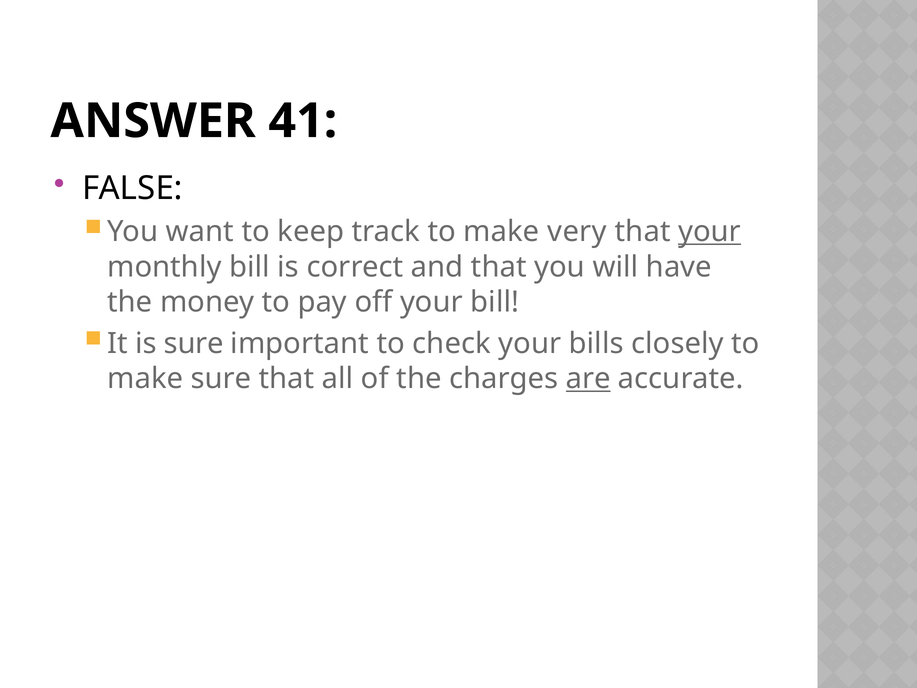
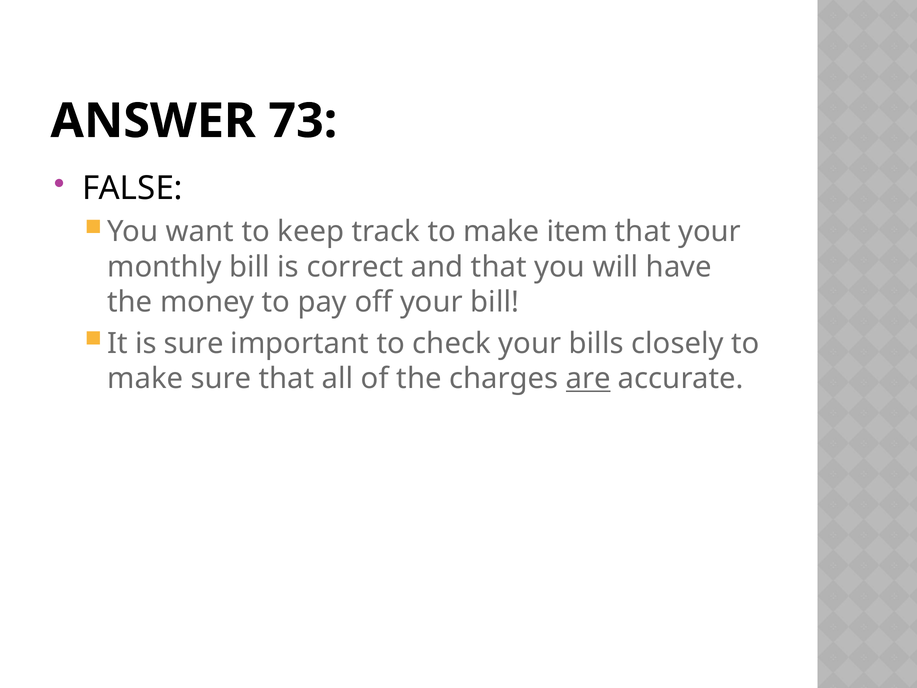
41: 41 -> 73 (303, 121)
very: very -> item (577, 232)
your underline: present -> none (710, 232)
